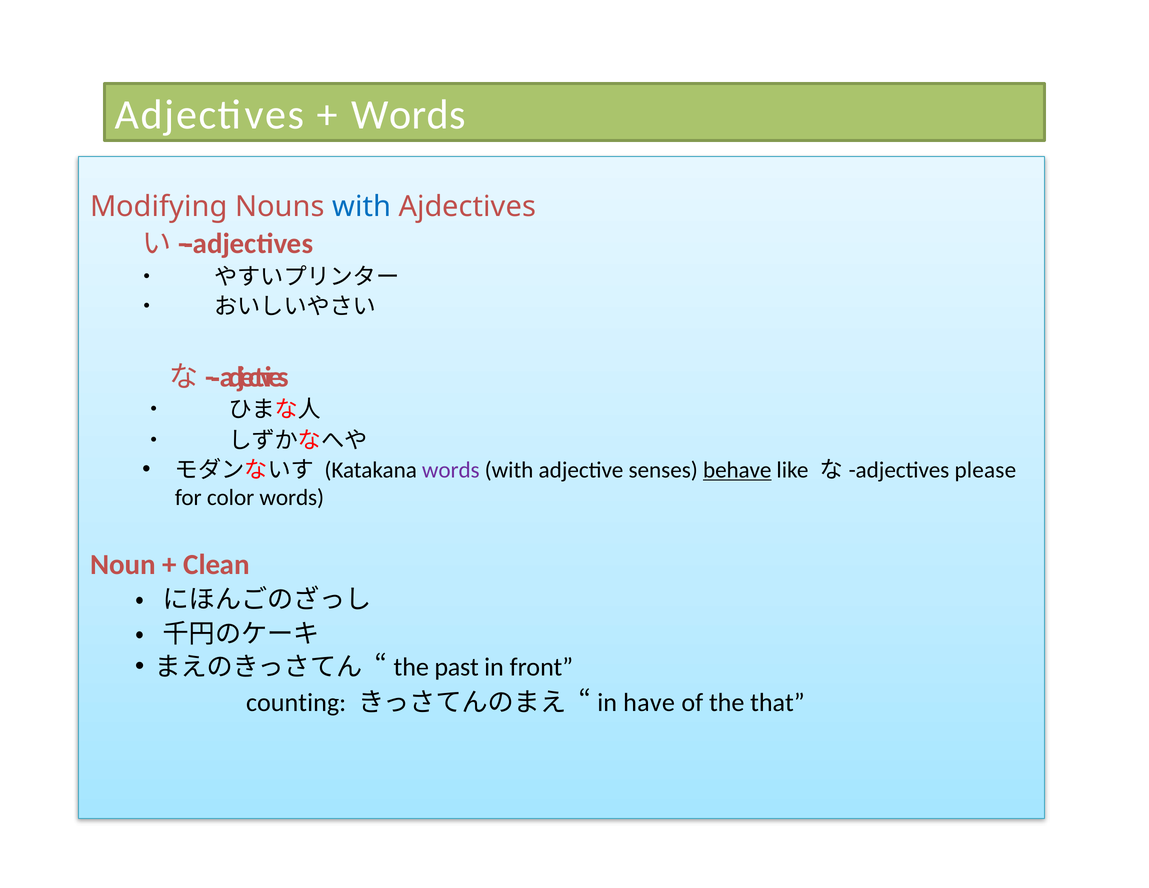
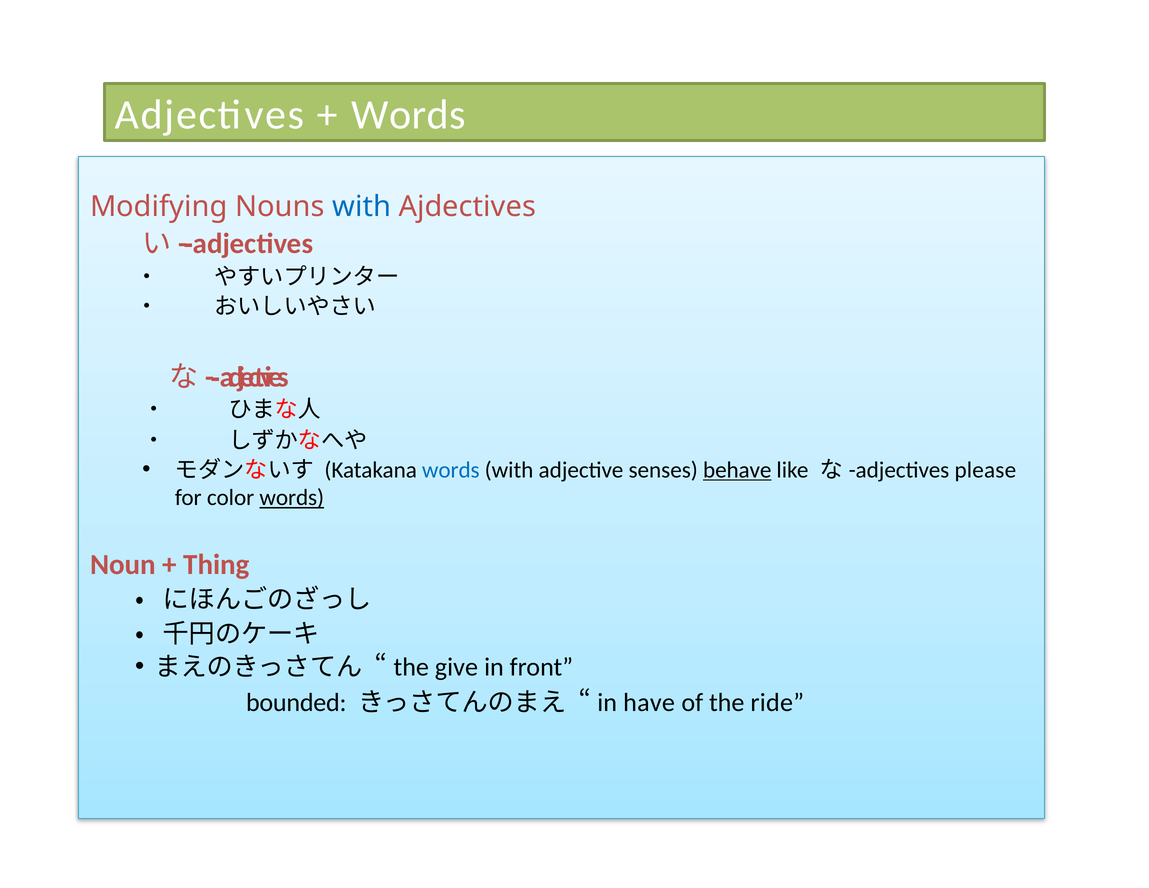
words colour: purple -> blue (451, 470)
words underline: none -> present (292, 498)
Clean: Clean -> Thing (216, 564)
past: past -> give (456, 667)
counting: counting -> bounded (296, 703)
that: that -> ride (777, 703)
